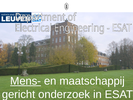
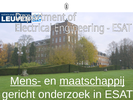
maatschappij underline: none -> present (92, 81)
